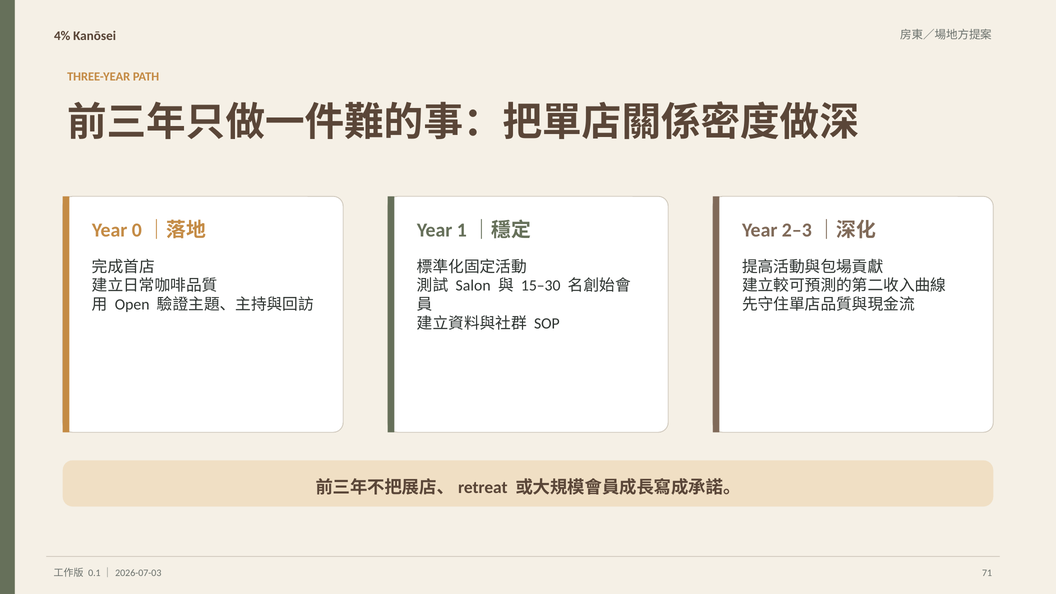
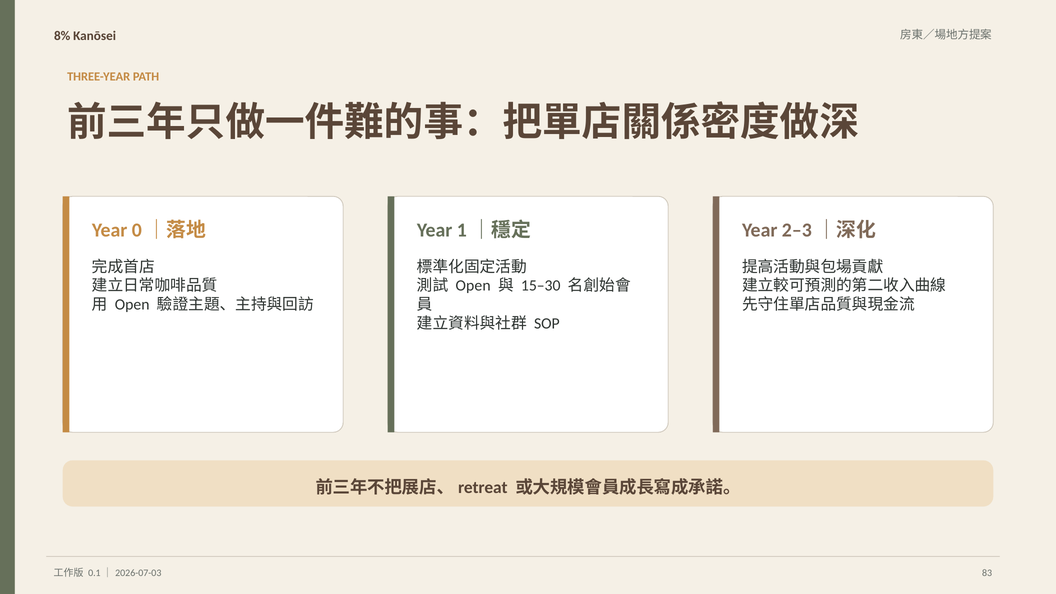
4%: 4% -> 8% (62, 36)
Salon: Salon -> Open (473, 286)
71: 71 -> 83 (987, 573)
